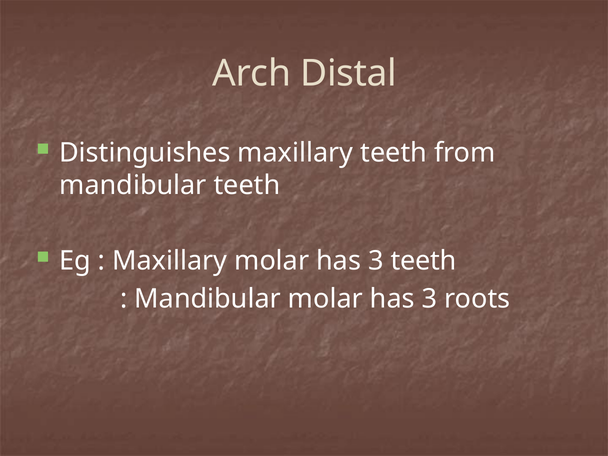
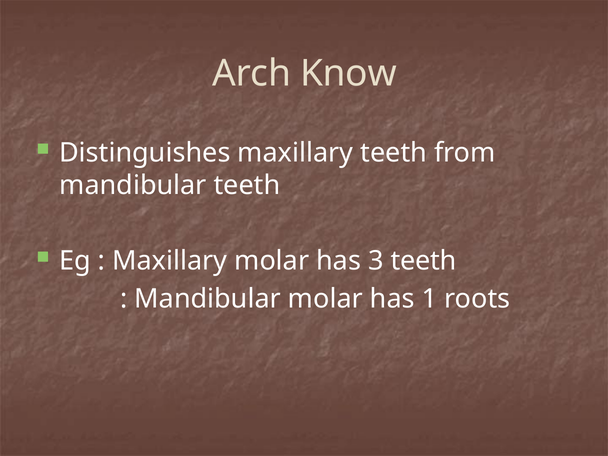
Distal: Distal -> Know (349, 74)
Mandibular molar has 3: 3 -> 1 (429, 299)
